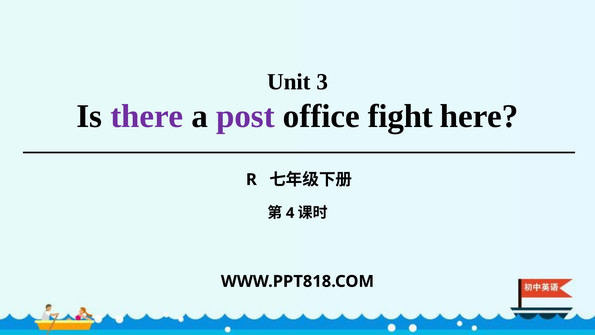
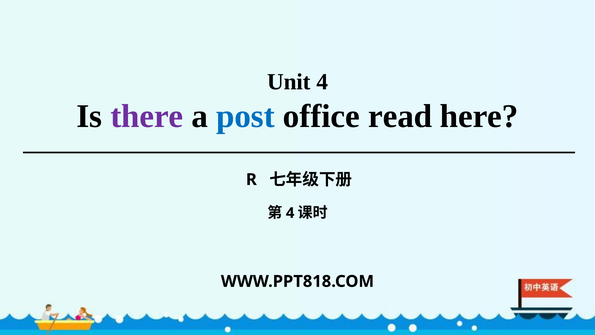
Unit 3: 3 -> 4 (322, 82)
post colour: purple -> blue (245, 116)
fight: fight -> read (400, 116)
